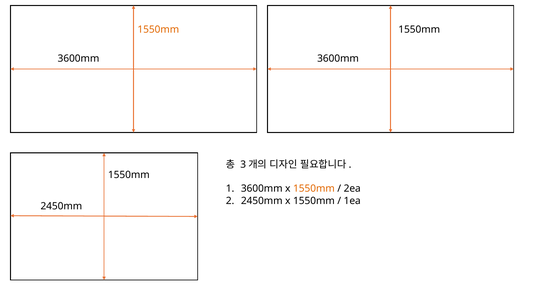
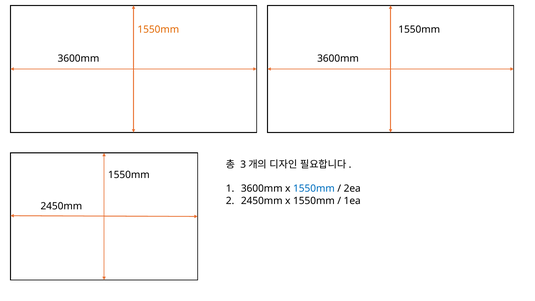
1550mm colour: orange -> blue (314, 189)
